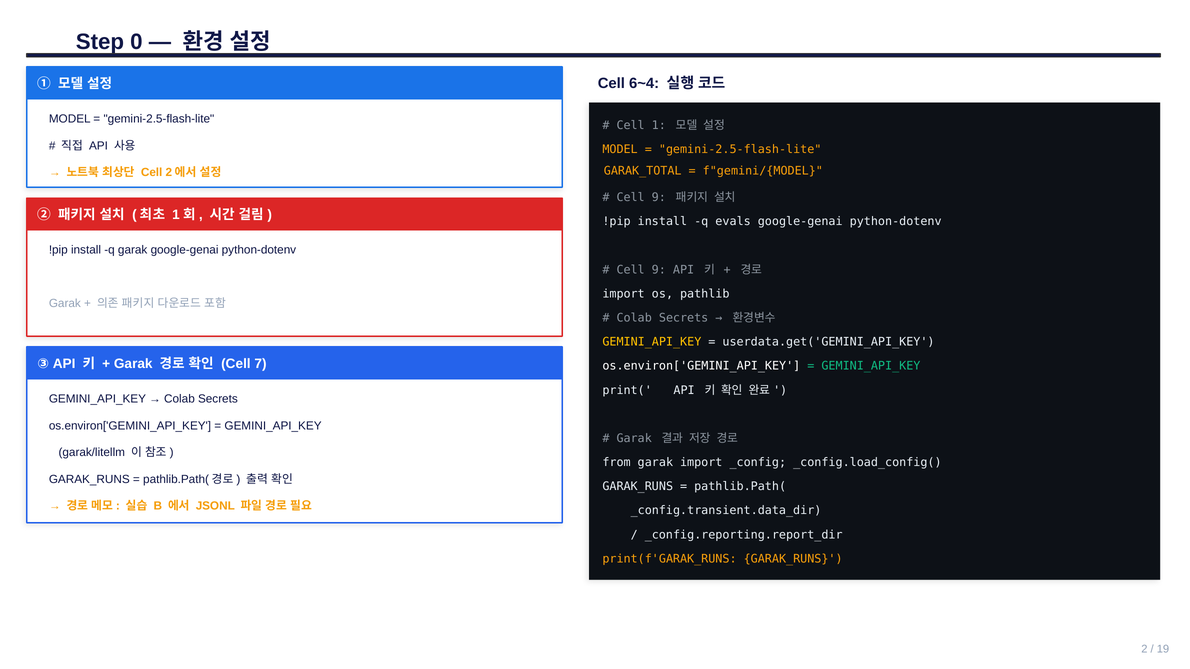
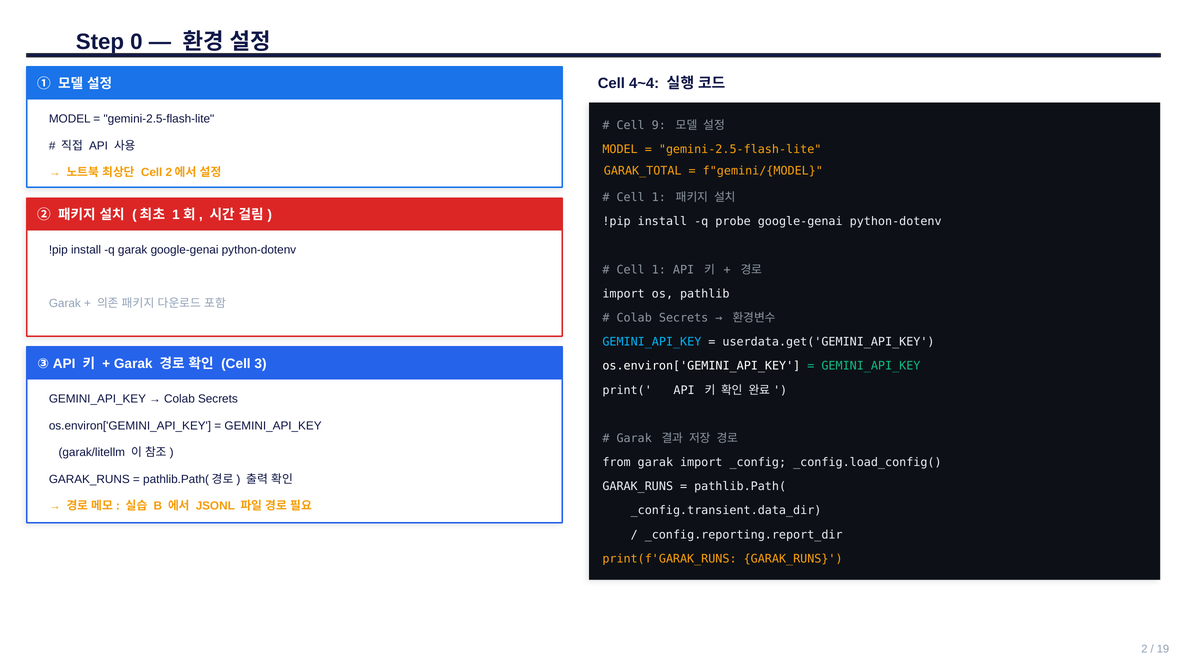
6~4: 6~4 -> 4~4 (644, 84)
1: 1 -> 9 (659, 125)
9: 9 -> 1 (659, 198)
evals: evals -> probe (733, 222)
9: 9 -> 1 (659, 270)
GEMINI_API_KEY colour: yellow -> light blue (652, 342)
7: 7 -> 3 (261, 364)
